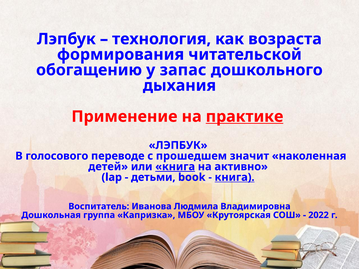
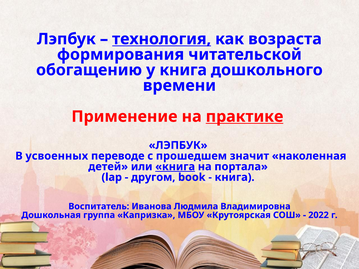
технология underline: none -> present (162, 39)
у запас: запас -> книга (183, 70)
дыхания: дыхания -> времени (179, 86)
голосового: голосового -> усвоенных (57, 156)
активно: активно -> портала (241, 167)
детьми: детьми -> другом (153, 177)
книга underline: present -> none (235, 177)
